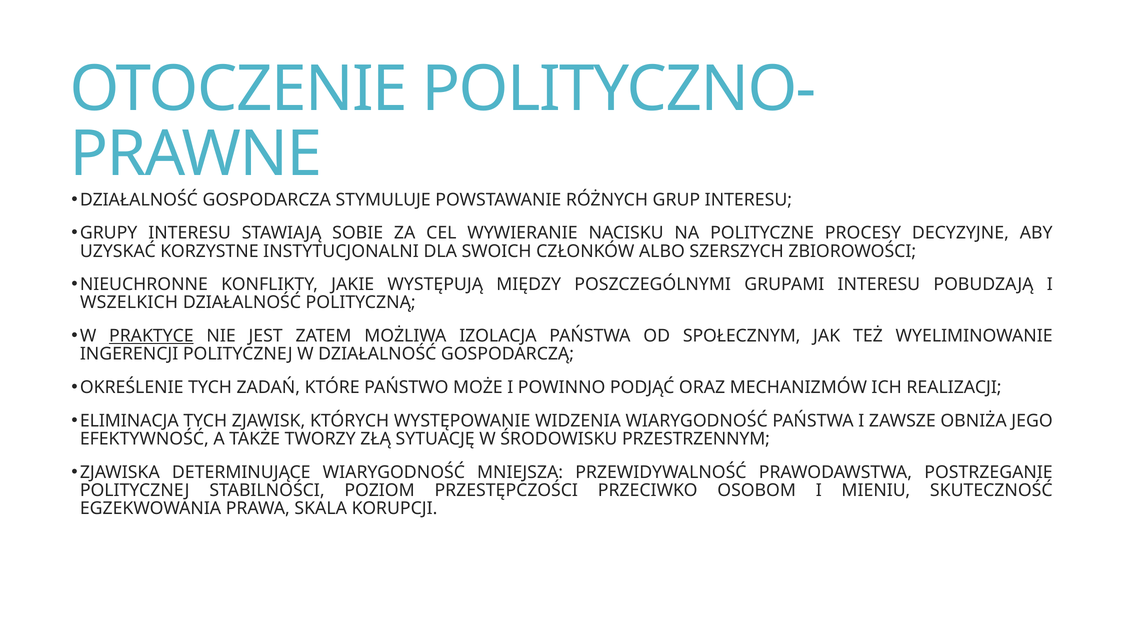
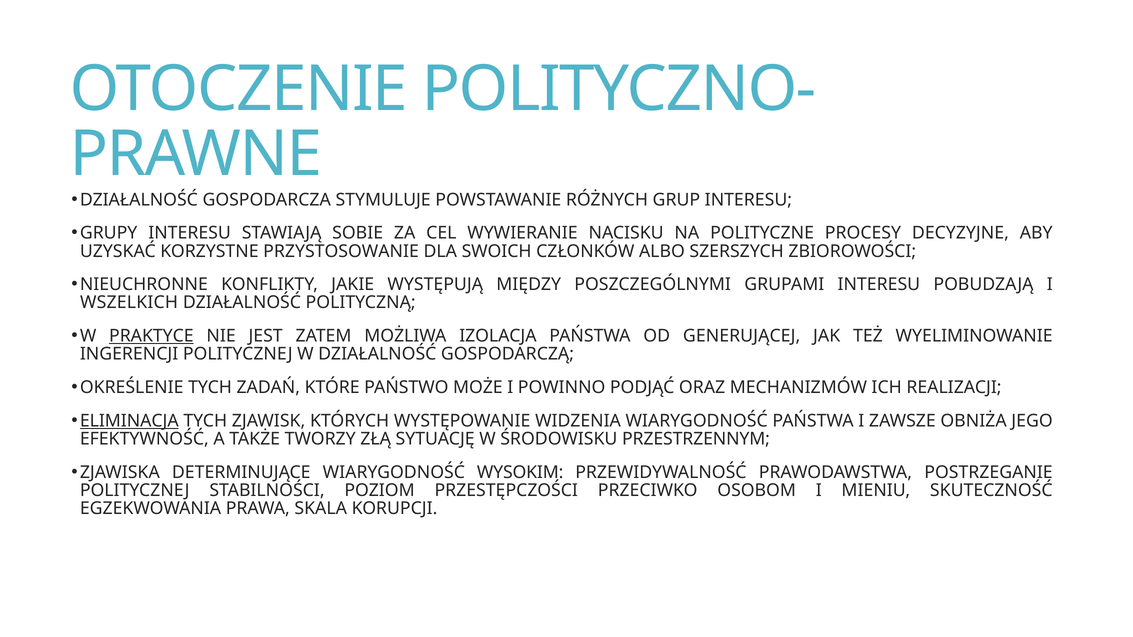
INSTYTUCJONALNI: INSTYTUCJONALNI -> PRZYSTOSOWANIE (341, 251)
SPOŁECZNYM: SPOŁECZNYM -> GENERUJĄCEJ (742, 336)
ELIMINACJA underline: none -> present (129, 421)
MNIEJSZA: MNIEJSZA -> WYSOKIM (520, 473)
